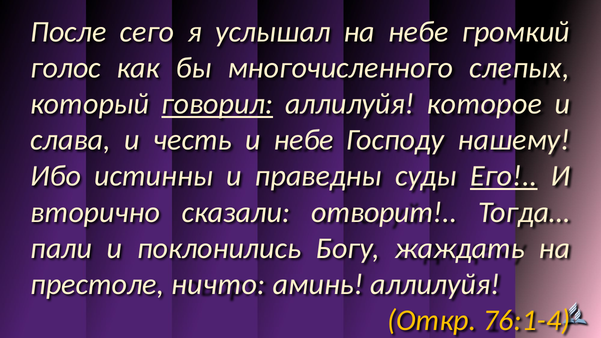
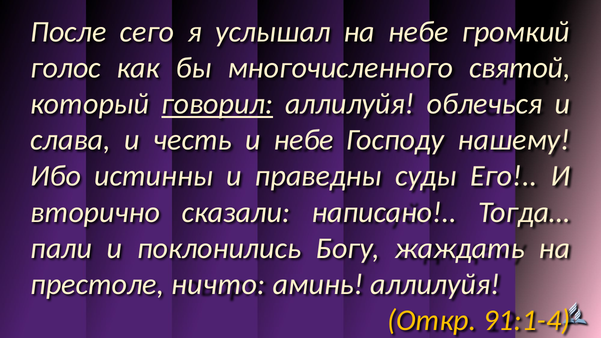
слепых: слепых -> святой (520, 68)
которое: которое -> облечься (485, 104)
Его underline: present -> none (504, 176)
отворит: отворит -> написано (384, 212)
76:1-4: 76:1-4 -> 91:1-4 (527, 320)
